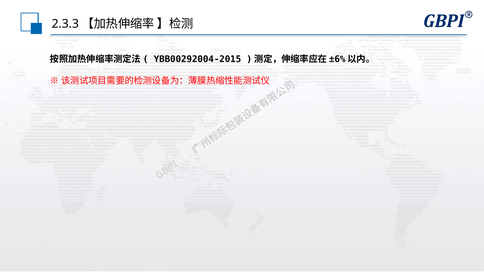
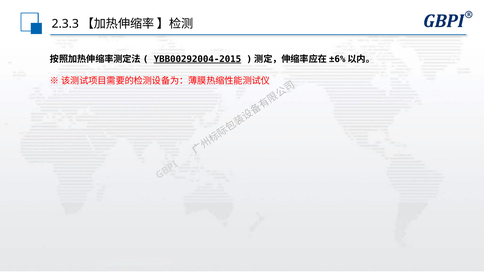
YBB00292004-2015 underline: none -> present (197, 59)
